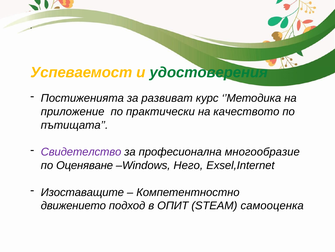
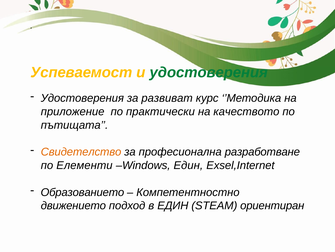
Постиженията: Постиженията -> Удостоверения (82, 98)
Свидетелство colour: purple -> orange (81, 152)
многообразие: многообразие -> разработване (262, 152)
Оценяване: Оценяване -> Елементи (84, 165)
Windows Него: Него -> Един (188, 165)
Изоставащите: Изоставащите -> Образованието (82, 192)
в ОПИТ: ОПИТ -> ЕДИН (173, 205)
самооценка: самооценка -> ориентиран (272, 205)
